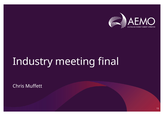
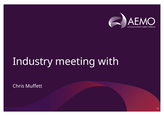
final: final -> with (108, 62)
